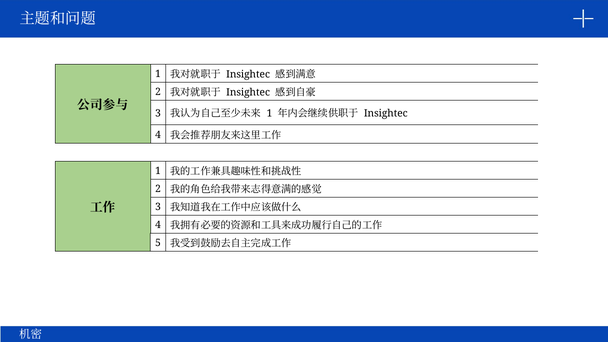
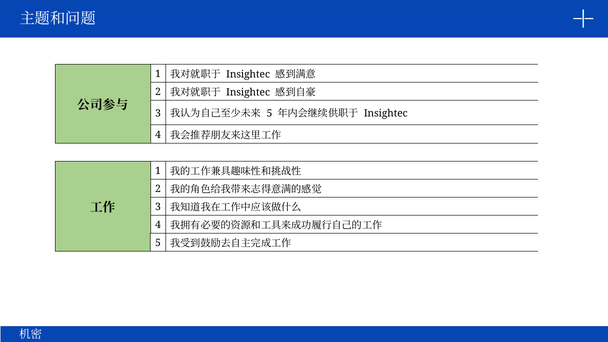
1: 1 -> 5 (269, 114)
